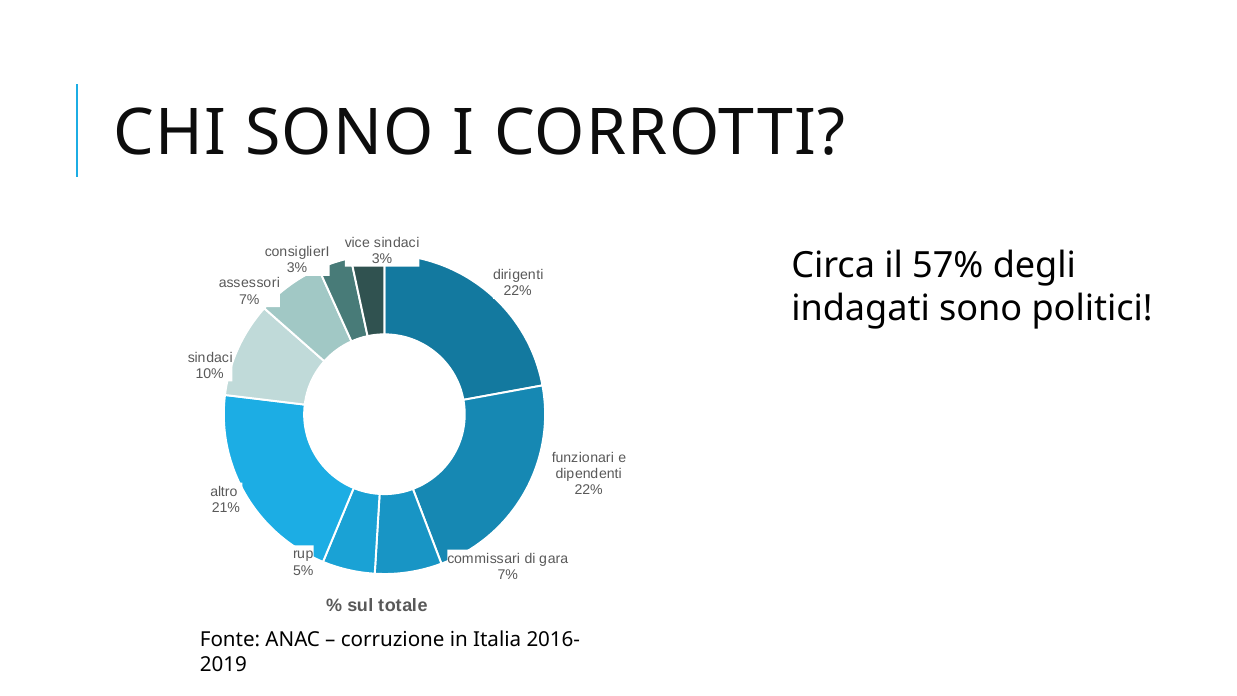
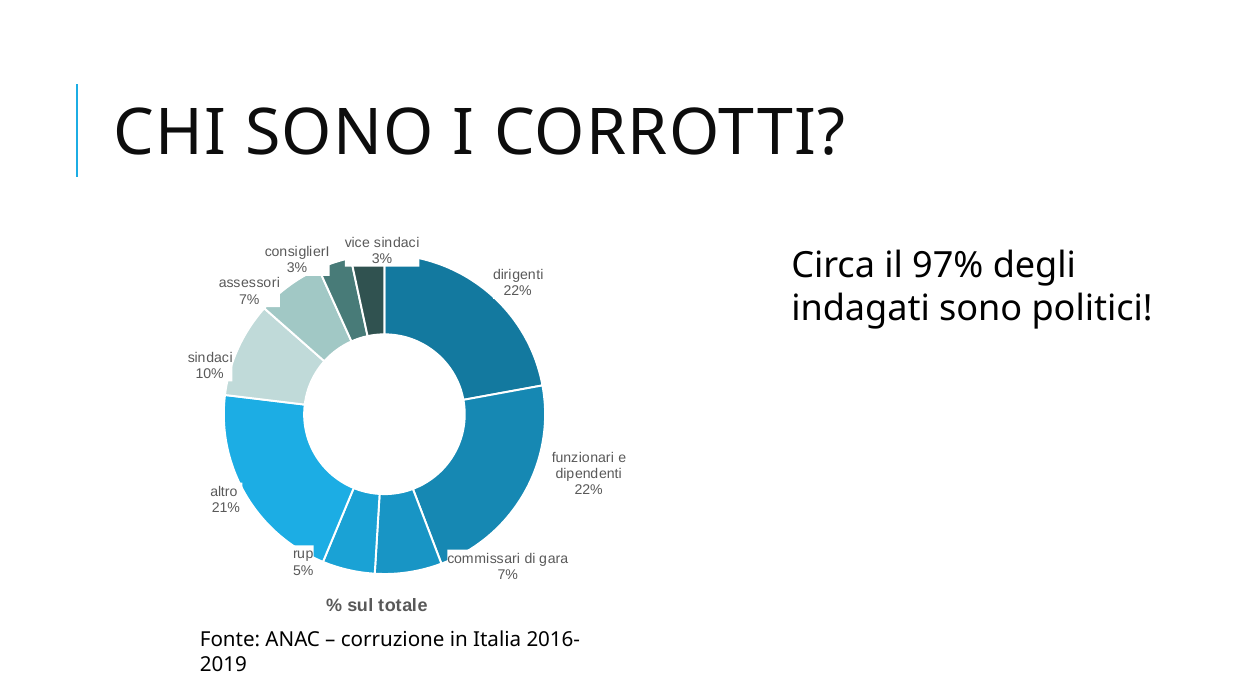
57%: 57% -> 97% (948, 265)
